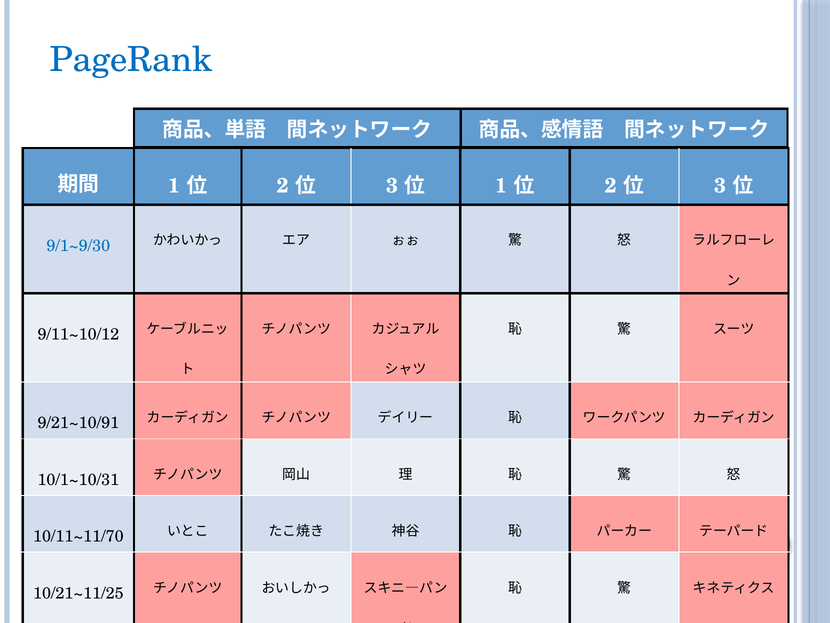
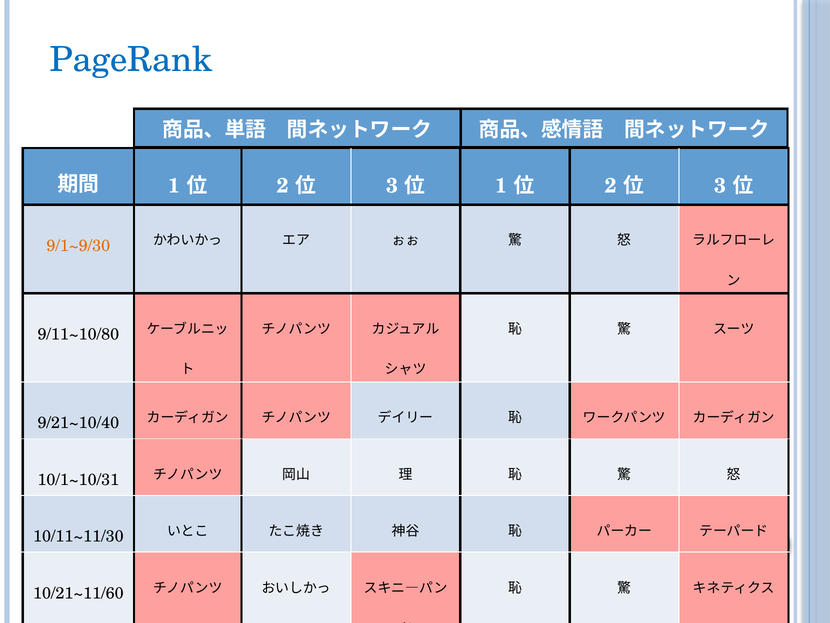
9/1~9/30 colour: blue -> orange (78, 246)
9/11~10/12: 9/11~10/12 -> 9/11~10/80 (78, 334)
9/21~10/91: 9/21~10/91 -> 9/21~10/40 (78, 423)
10/11~11/70: 10/11~11/70 -> 10/11~11/30 (78, 536)
10/21~11/25: 10/21~11/25 -> 10/21~11/60 (78, 593)
